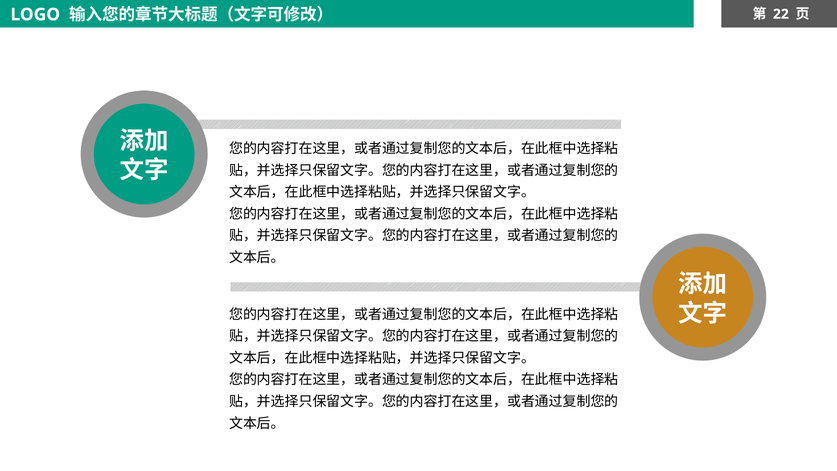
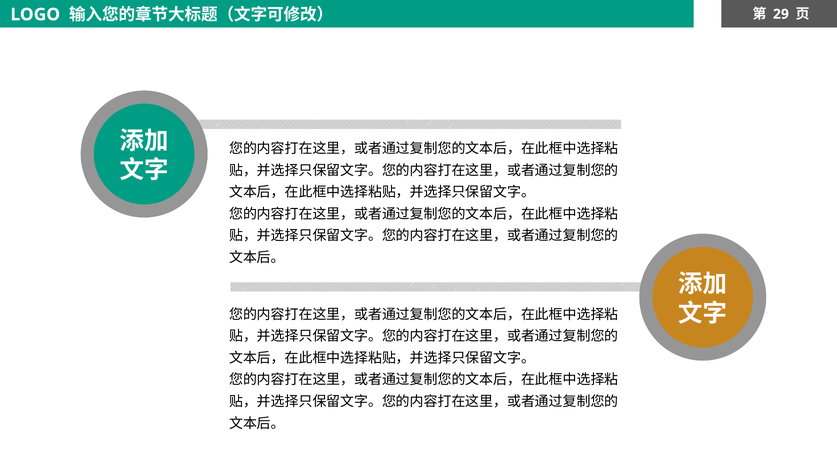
22: 22 -> 29 (781, 14)
